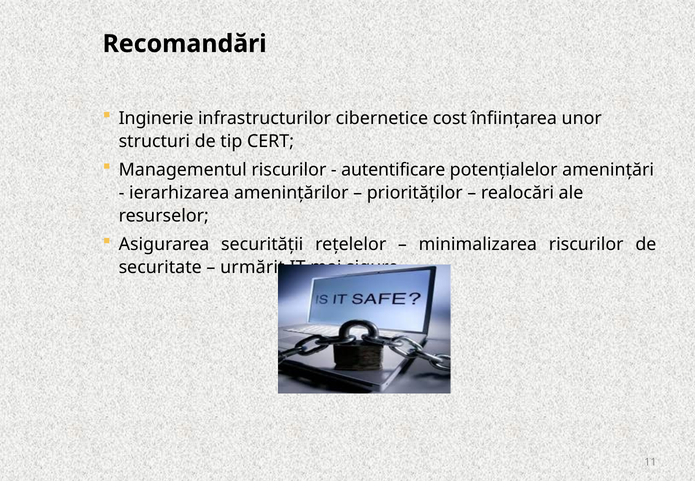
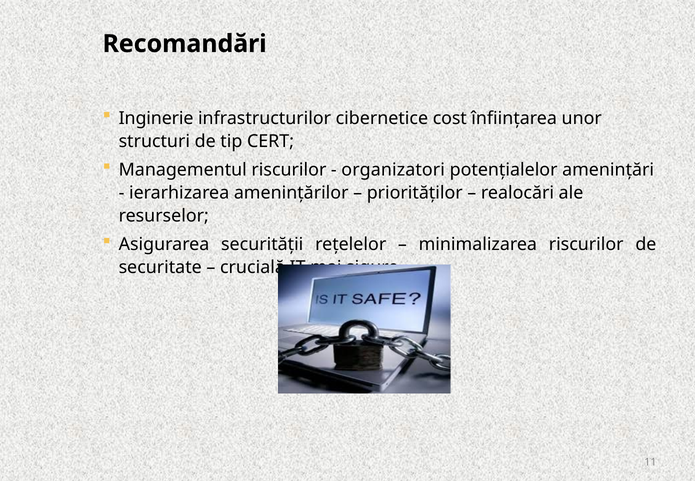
autentificare: autentificare -> organizatori (393, 170)
urmărit: urmărit -> crucială (252, 268)
